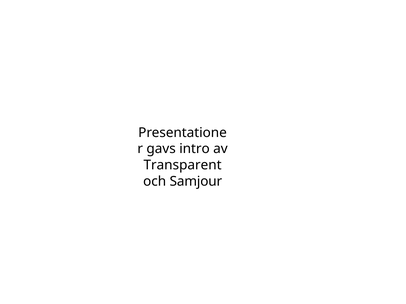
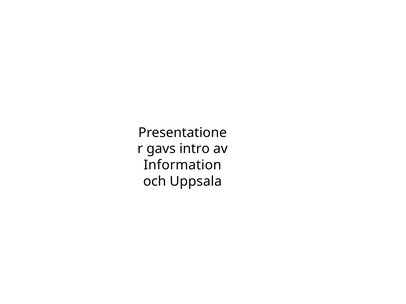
Transparent: Transparent -> Information (182, 165)
Samjour: Samjour -> Uppsala (196, 182)
